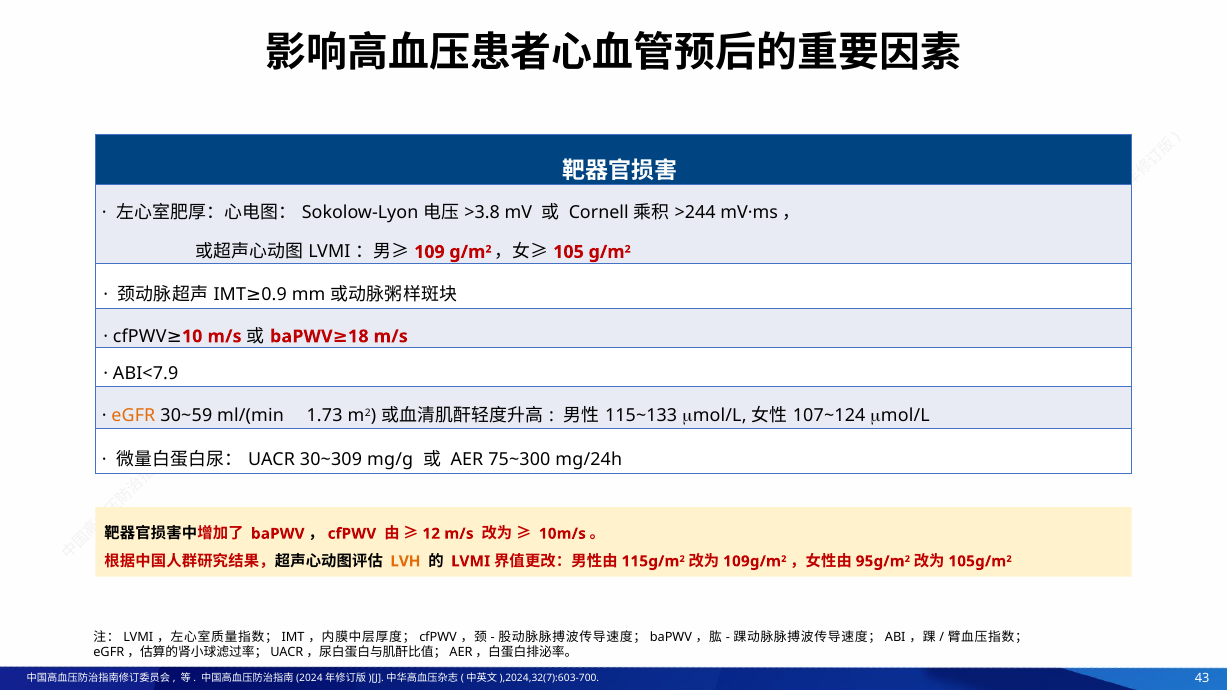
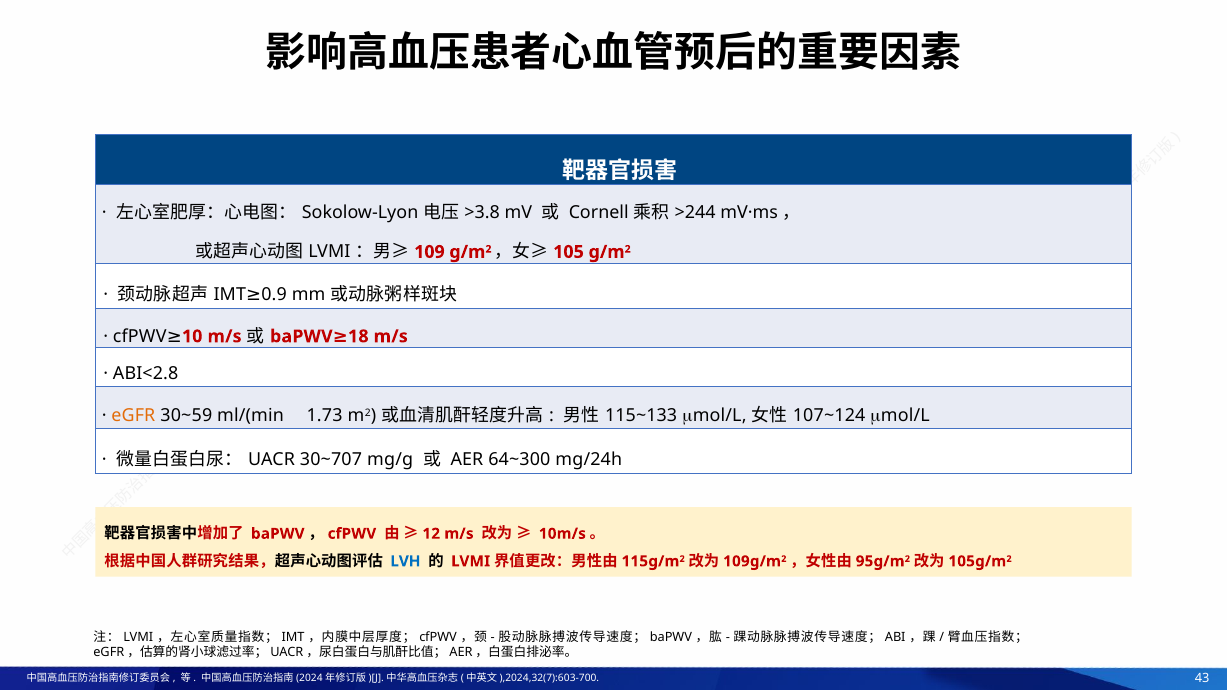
ABI<7.9: ABI<7.9 -> ABI<2.8 (146, 374)
30~309: 30~309 -> 30~707 (331, 459)
75~300: 75~300 -> 64~300 (519, 459)
LVH colour: orange -> blue (405, 561)
